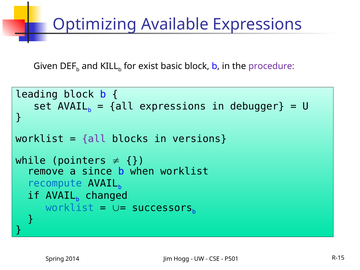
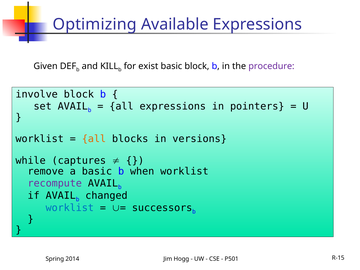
leading: leading -> involve (37, 94)
debugger: debugger -> pointers (257, 106)
all colour: purple -> orange (94, 139)
pointers: pointers -> captures (79, 161)
a since: since -> basic (97, 171)
recompute colour: blue -> purple (55, 183)
